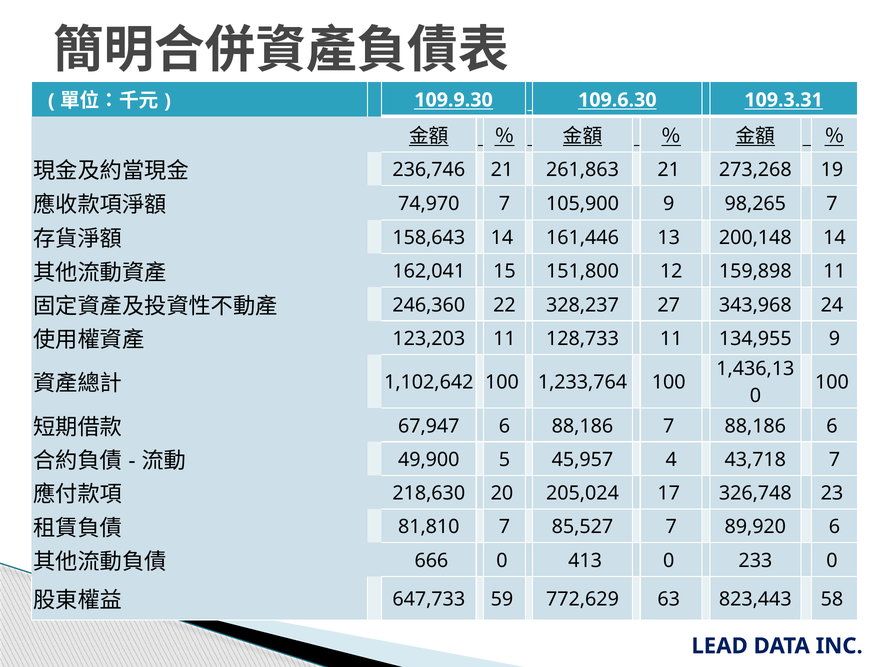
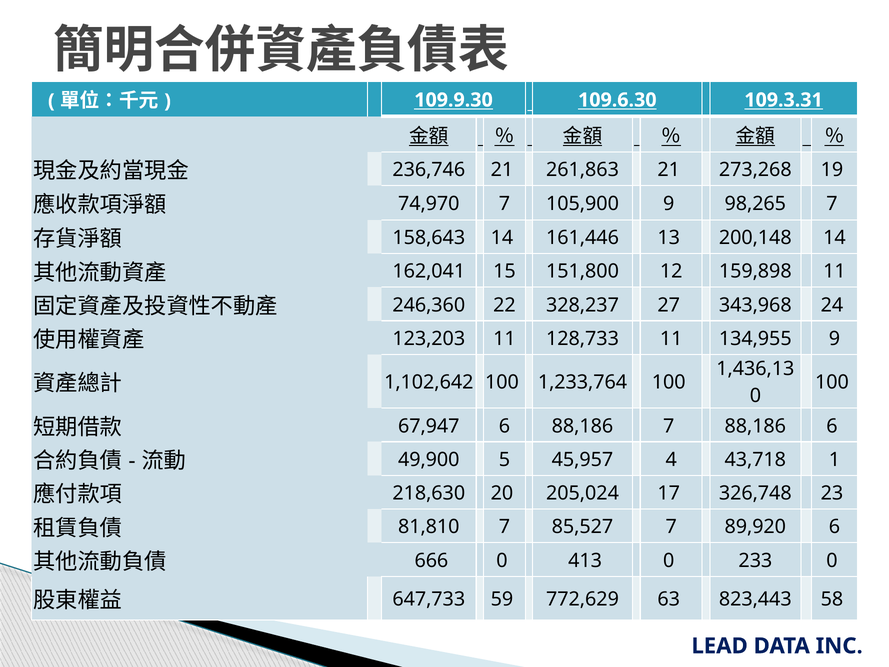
43,718 7: 7 -> 1 (834, 459)
